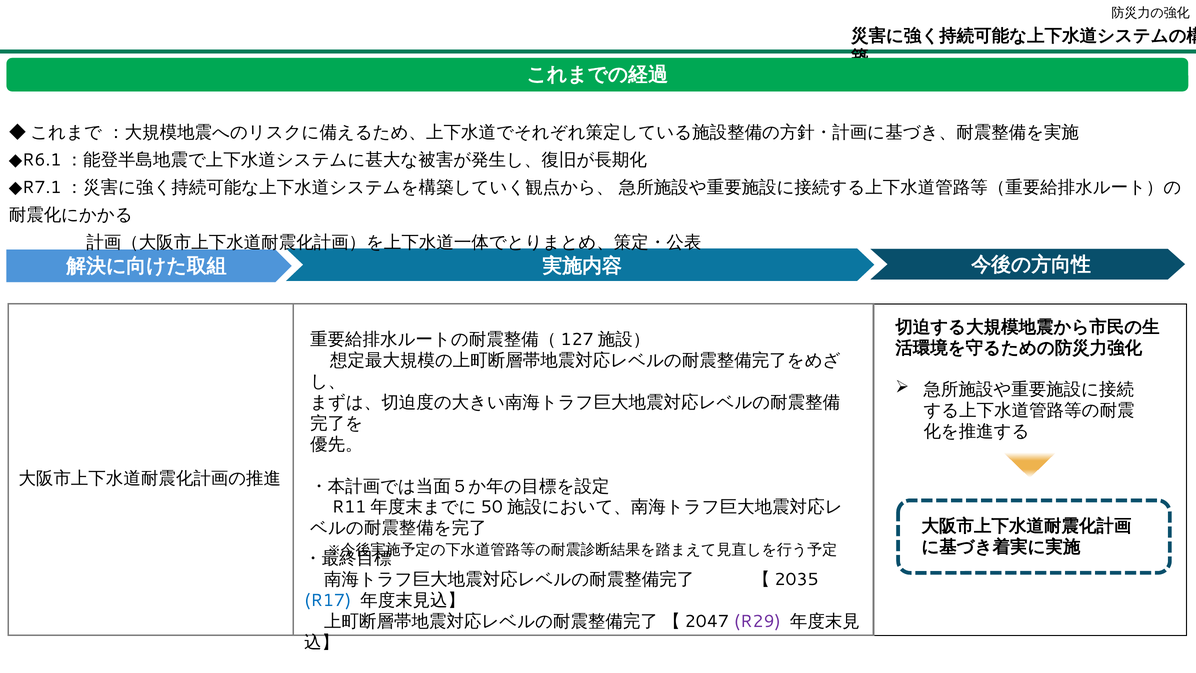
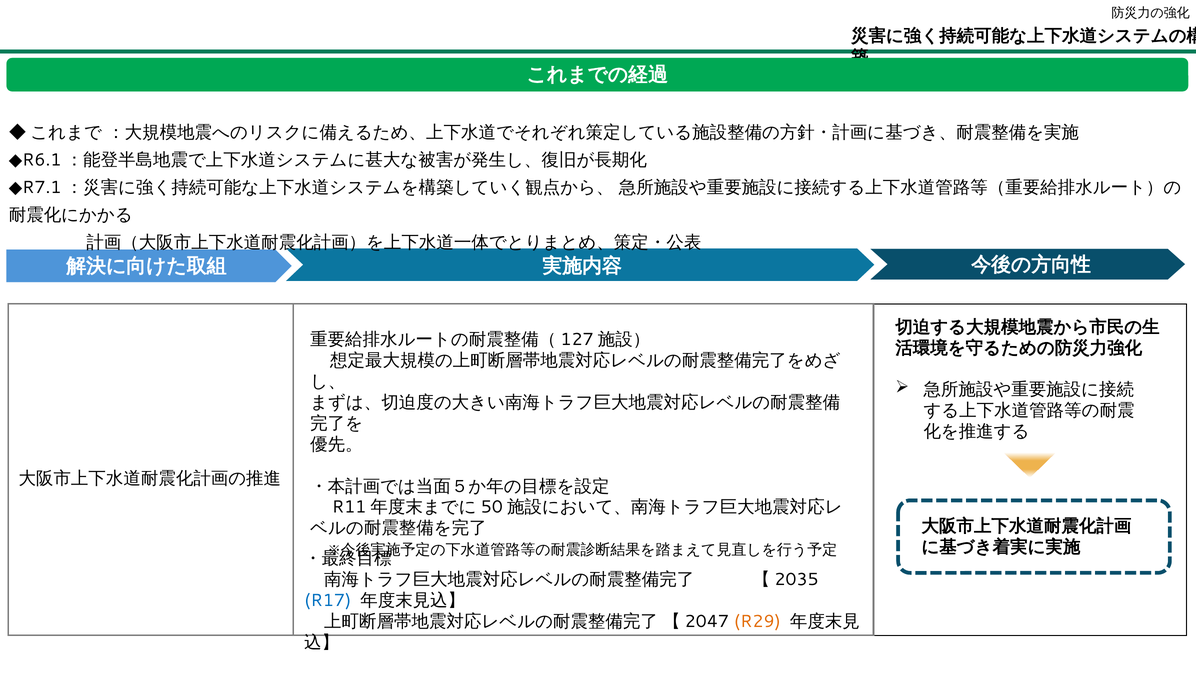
R29 colour: purple -> orange (757, 621)
